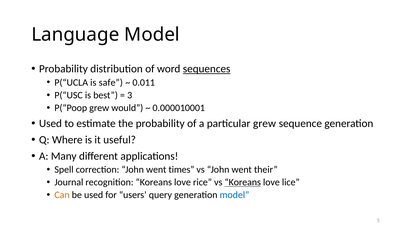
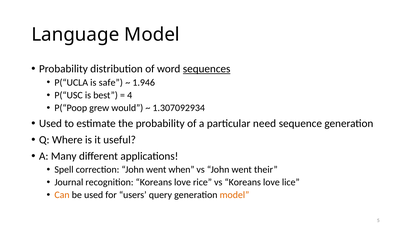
0.011: 0.011 -> 1.946 (144, 82)
3: 3 -> 4 (130, 95)
0.000010001: 0.000010001 -> 1.307092934 (179, 108)
particular grew: grew -> need (265, 124)
times: times -> when (181, 170)
Koreans underline: present -> none (243, 182)
model colour: blue -> orange (234, 195)
